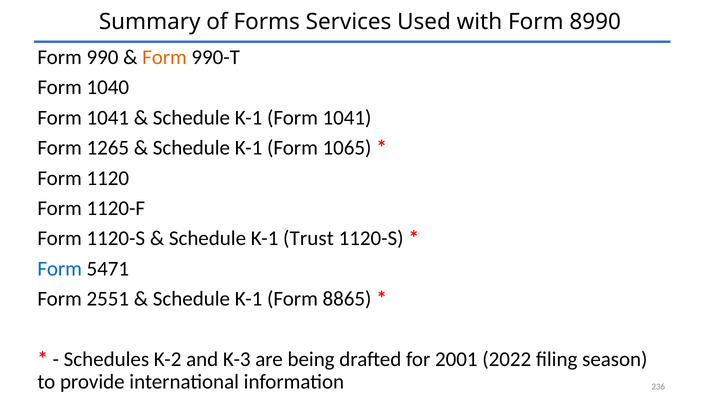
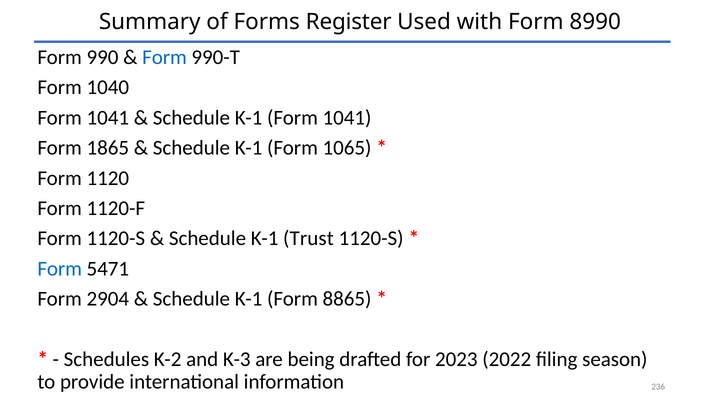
Services: Services -> Register (349, 22)
Form colour: orange -> blue (165, 57)
1265: 1265 -> 1865 (108, 148)
2551: 2551 -> 2904 (108, 299)
2001: 2001 -> 2023 (456, 359)
